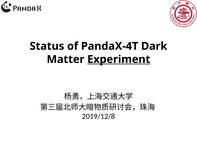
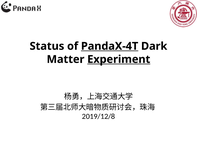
PandaX-4T underline: none -> present (110, 46)
